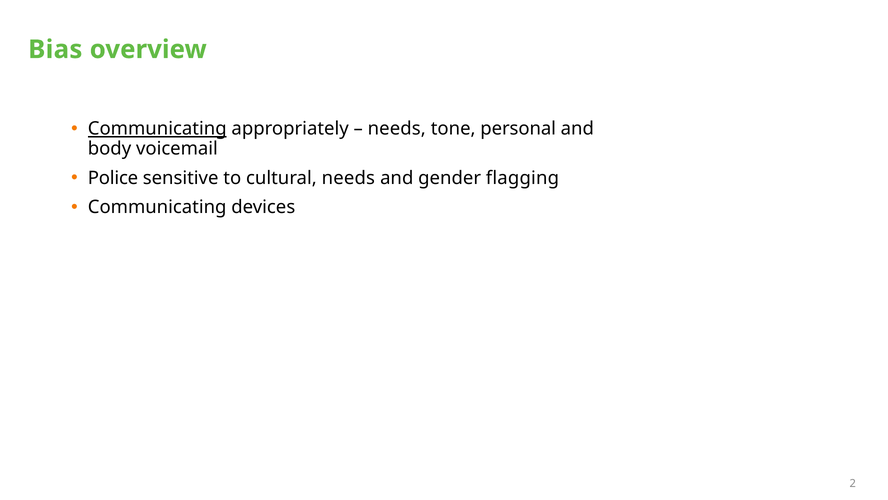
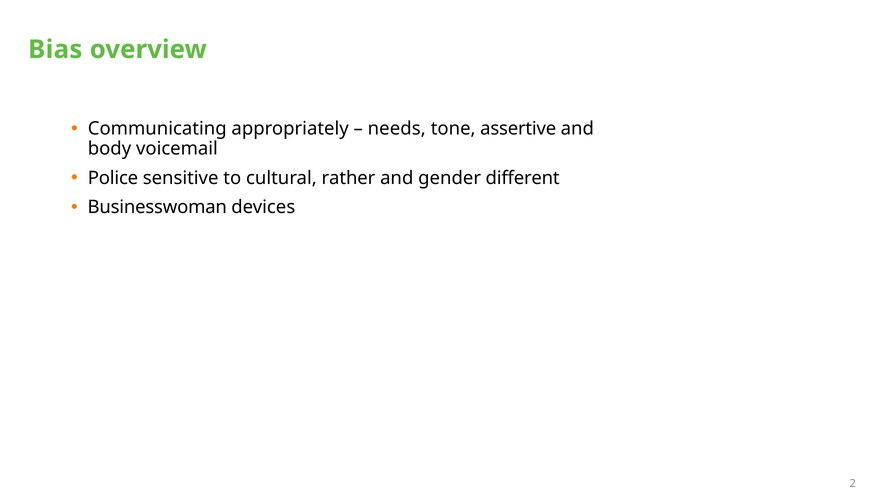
Communicating underline: present -> none (157, 129)
personal: personal -> assertive (518, 129)
cultural needs: needs -> rather (348, 178)
flagging: flagging -> different (523, 178)
Communicating: Communicating -> Businesswoman (157, 207)
